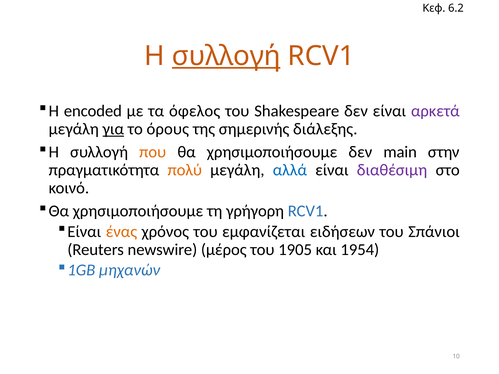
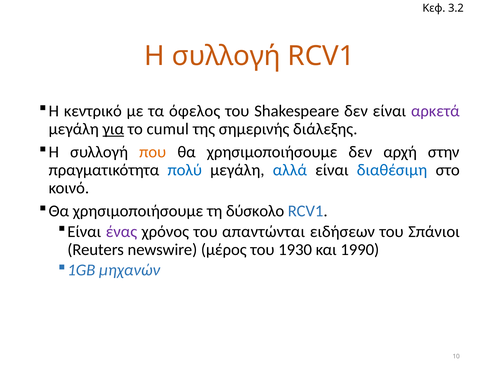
6.2: 6.2 -> 3.2 (456, 8)
συλλογή underline: present -> none (226, 56)
encoded: encoded -> κεντρικό (93, 111)
όρους: όρους -> cumul (168, 129)
main: main -> αρχή (400, 152)
πολύ colour: orange -> blue (185, 170)
διαθέσιμη colour: purple -> blue (392, 170)
γρήγορη: γρήγορη -> δύσκολο (255, 211)
ένας colour: orange -> purple (121, 232)
εμφανίζεται: εμφανίζεται -> απαντώνται (264, 232)
1905: 1905 -> 1930 (295, 250)
1954: 1954 -> 1990 (360, 250)
